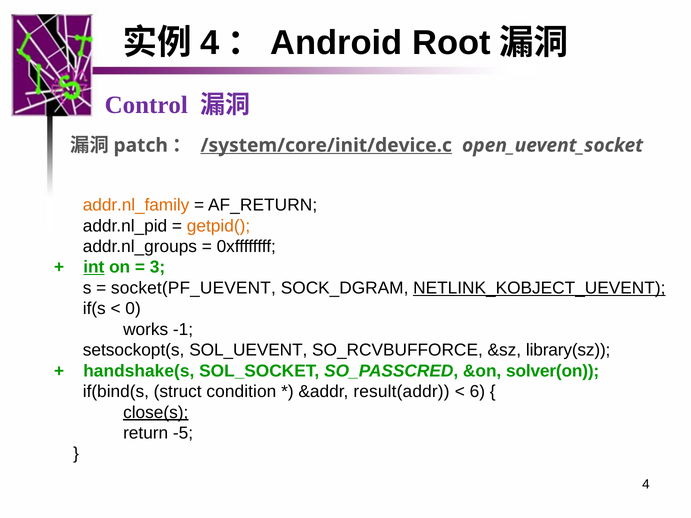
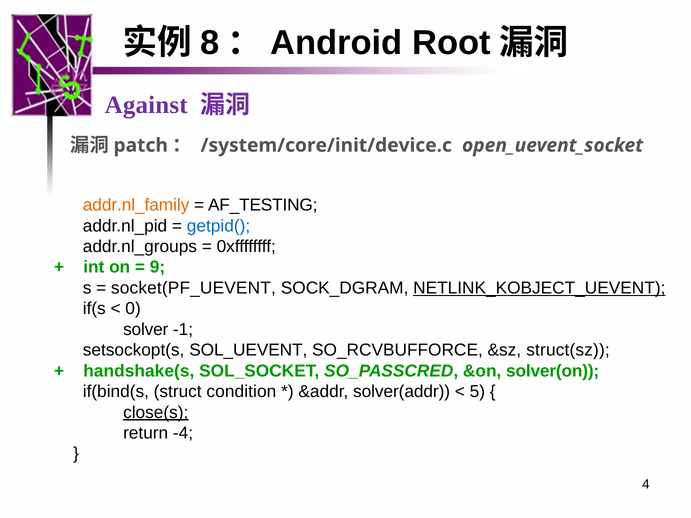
4: 4 -> 8 (210, 43)
Control: Control -> Against (146, 105)
/system/core/init/device.c underline: present -> none (326, 145)
AF_RETURN: AF_RETURN -> AF_TESTING (263, 205)
getpid( colour: orange -> blue (219, 226)
int underline: present -> none (94, 267)
3: 3 -> 9 (157, 267)
works: works -> solver (146, 330)
library(sz: library(sz -> struct(sz (568, 350)
result(addr: result(addr -> solver(addr (402, 392)
6: 6 -> 5 (477, 392)
-5: -5 -> -4 (183, 433)
